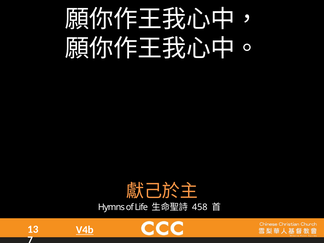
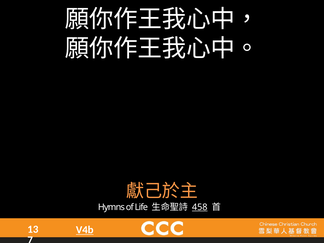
458 underline: none -> present (200, 207)
